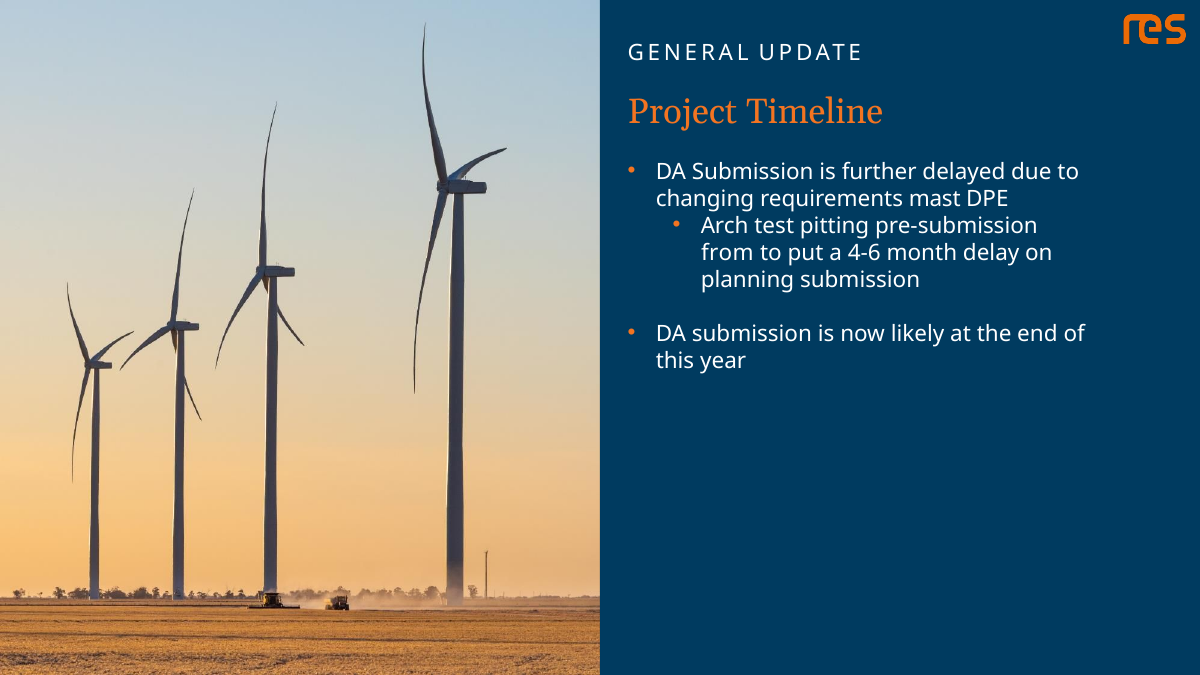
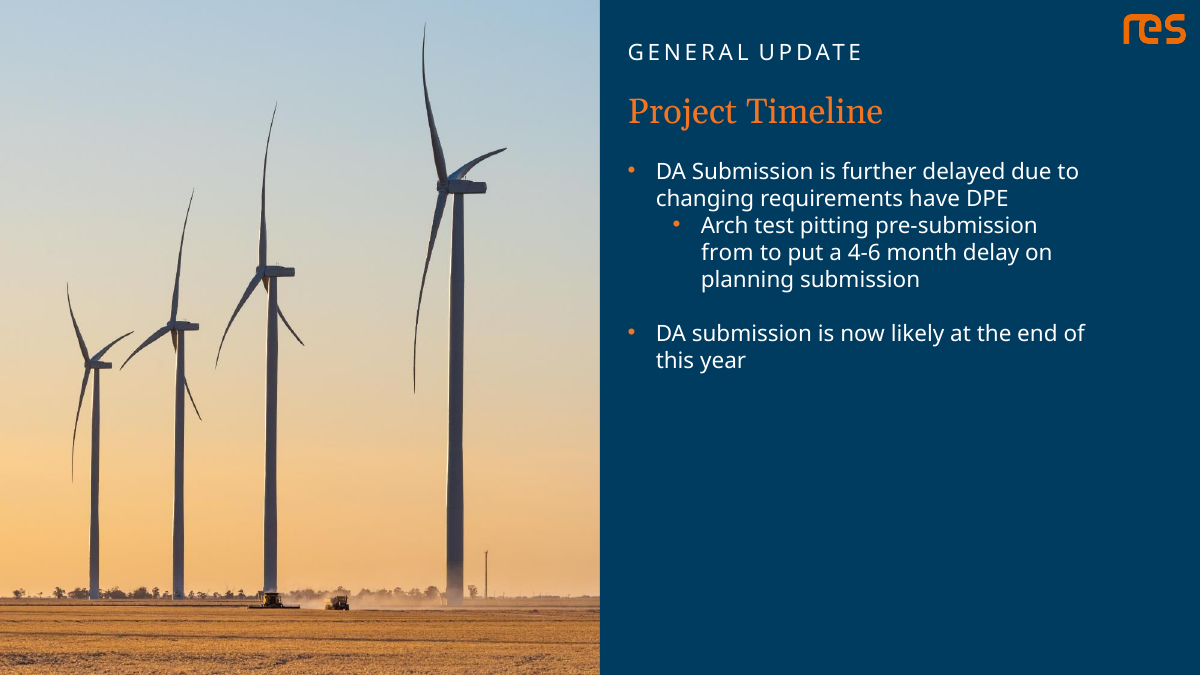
mast: mast -> have (935, 199)
